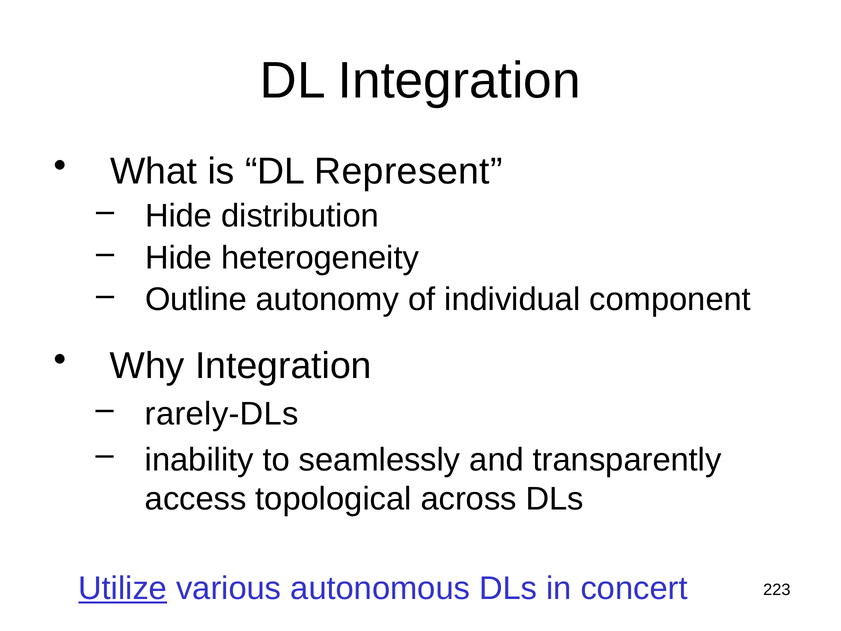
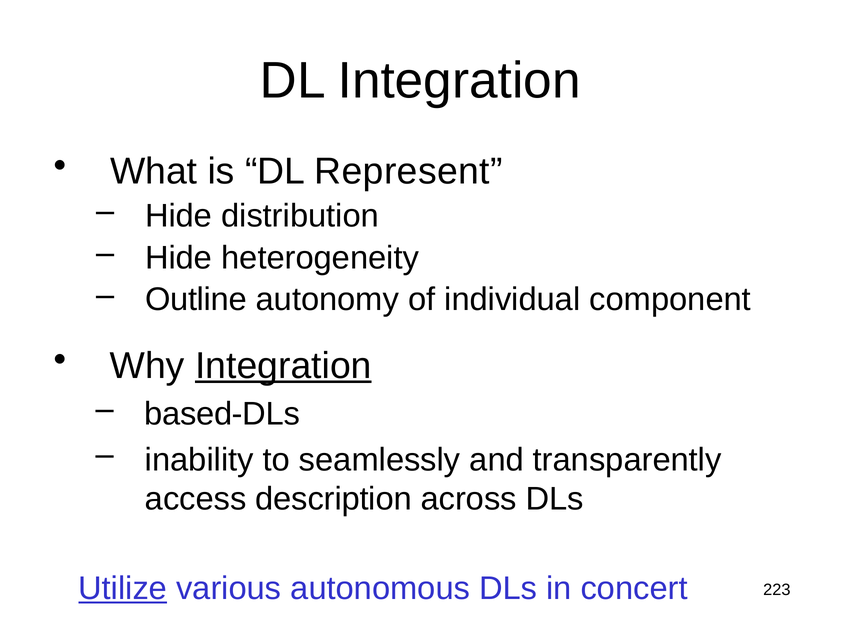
Integration underline: none -> present (283, 366)
rarely-DLs: rarely-DLs -> based-DLs (222, 414)
topological: topological -> description (334, 499)
